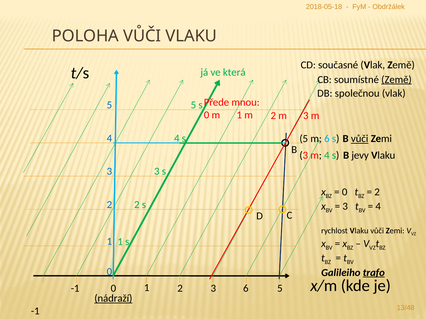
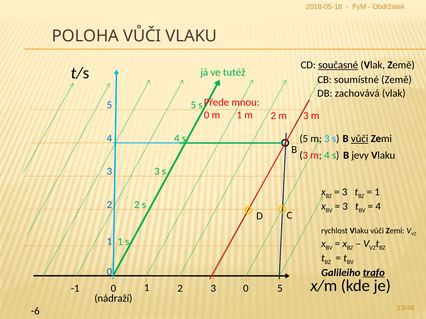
současné underline: none -> present (338, 65)
která: která -> tutéž (234, 72)
Země underline: present -> none (397, 80)
společnou: společnou -> zachovává (357, 93)
5 m 6: 6 -> 3 (327, 139)
0: 0 -> 3 (345, 192)
2: 2 -> 1 (377, 192)
3 6: 6 -> 0 (246, 289)
nádraží underline: present -> none (113, 299)
-1: -1 -> -6 (35, 311)
